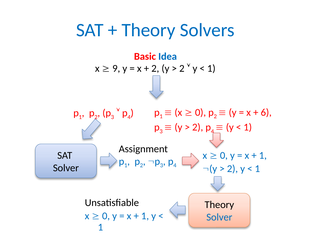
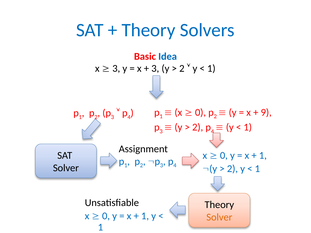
9: 9 -> 3 (116, 69)
2: 2 -> 3 (155, 69)
6: 6 -> 9 (266, 113)
Solver colour: blue -> orange (219, 217)
